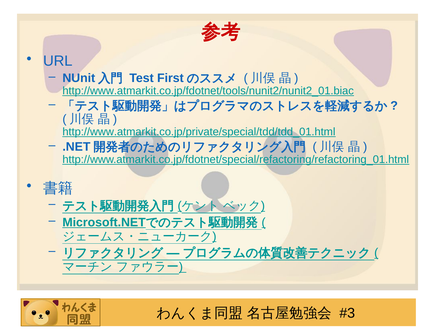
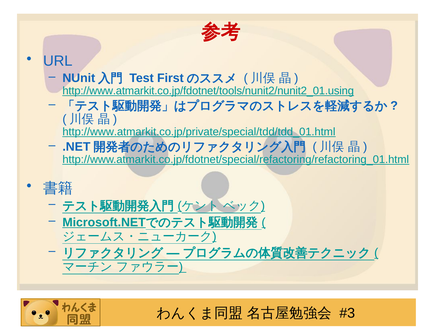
http://www.atmarkit.co.jp/fdotnet/tools/nunit2/nunit2_01.biac: http://www.atmarkit.co.jp/fdotnet/tools/nunit2/nunit2_01.biac -> http://www.atmarkit.co.jp/fdotnet/tools/nunit2/nunit2_01.using (208, 91)
